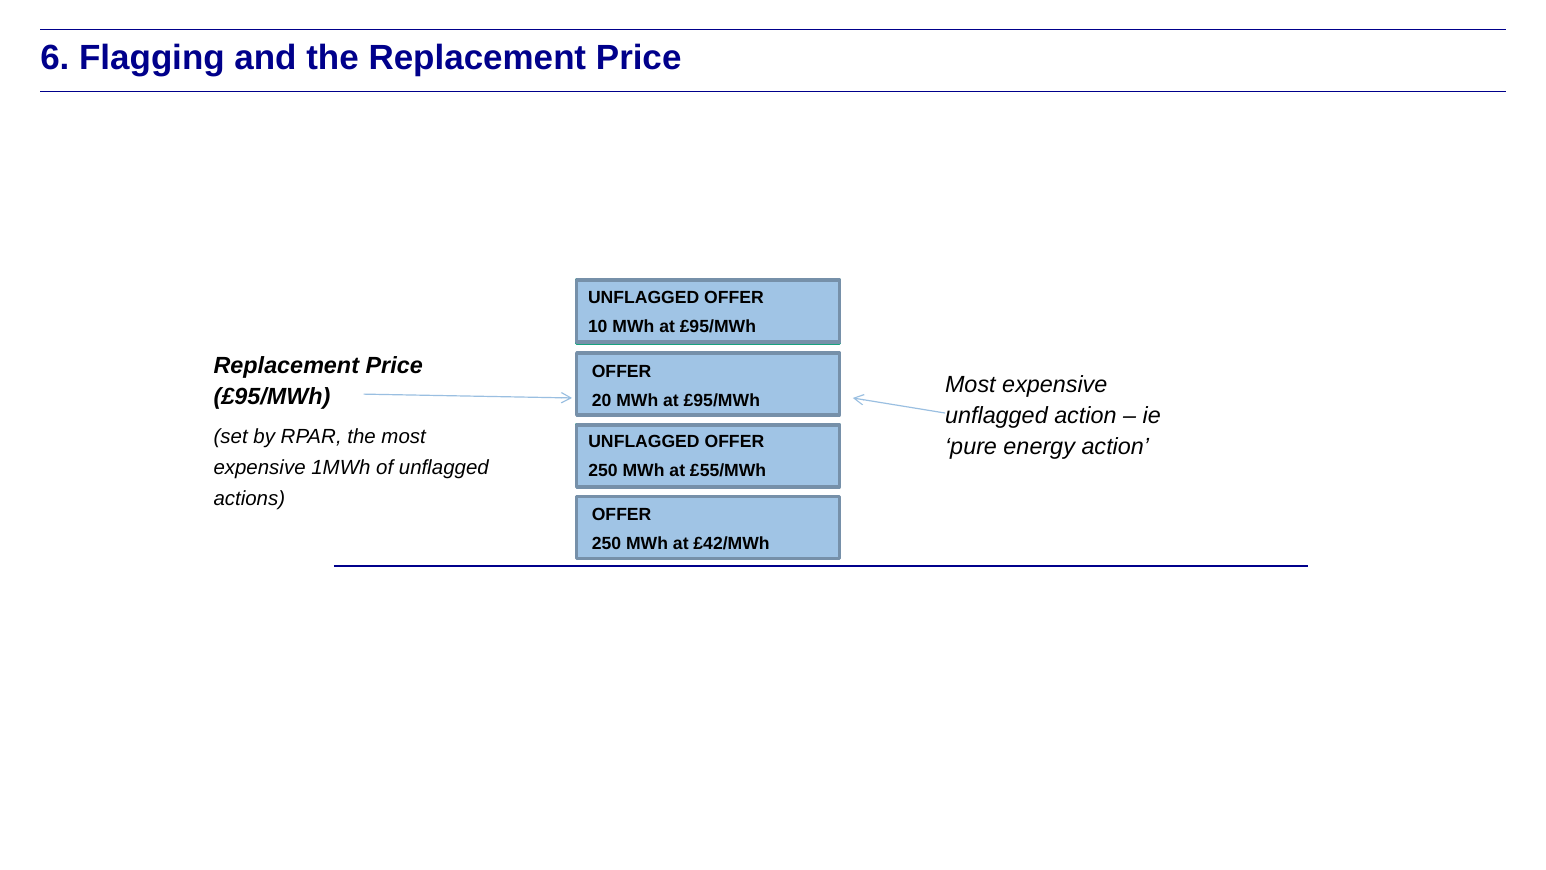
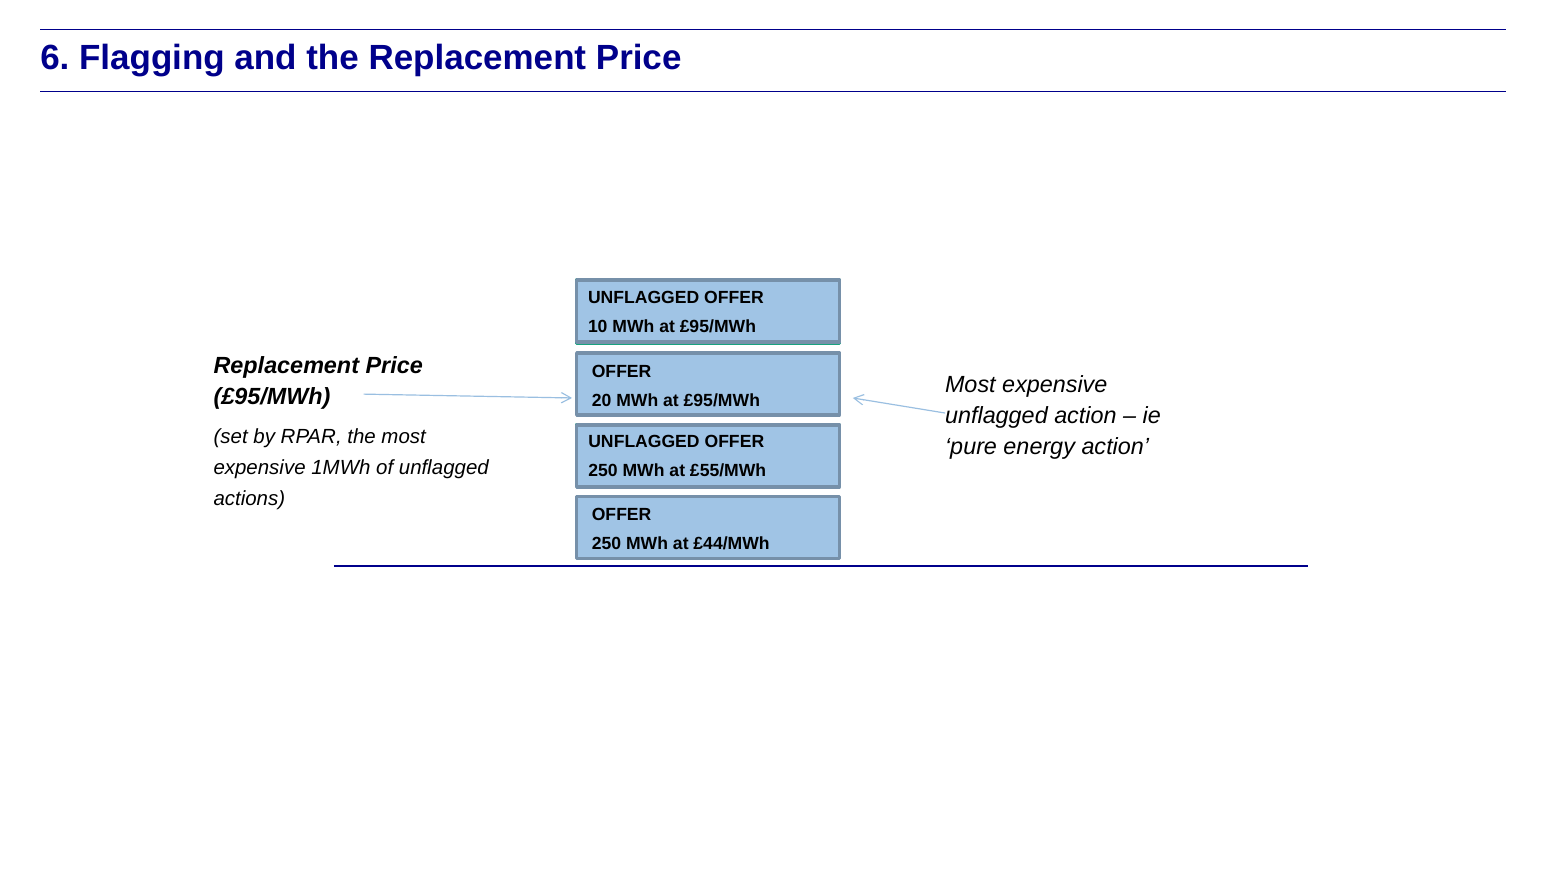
£42/MWh: £42/MWh -> £44/MWh (732, 544)
